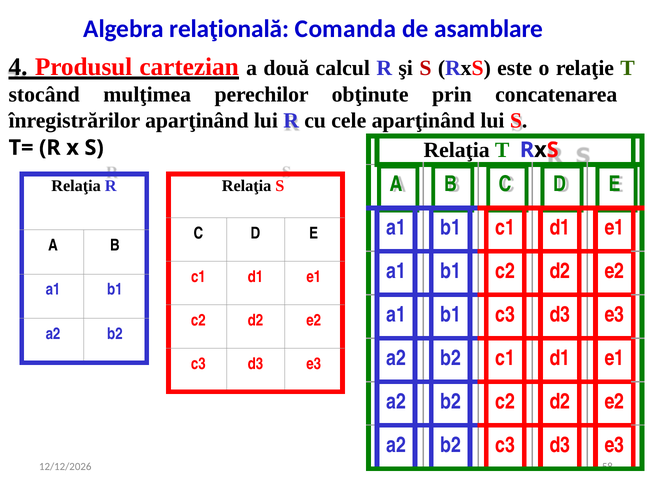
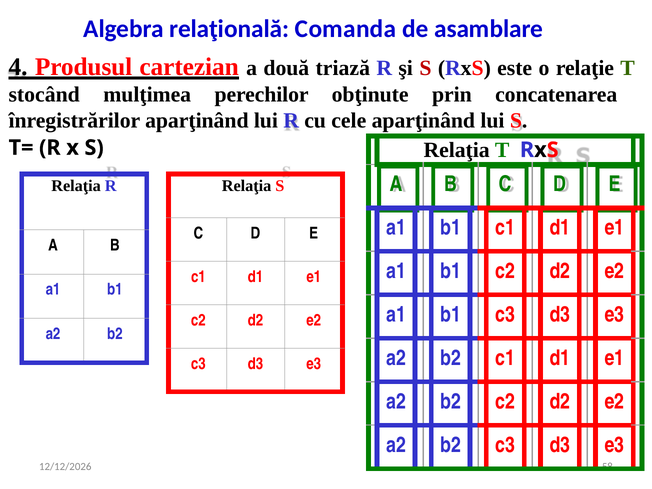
calcul: calcul -> triază (343, 68)
